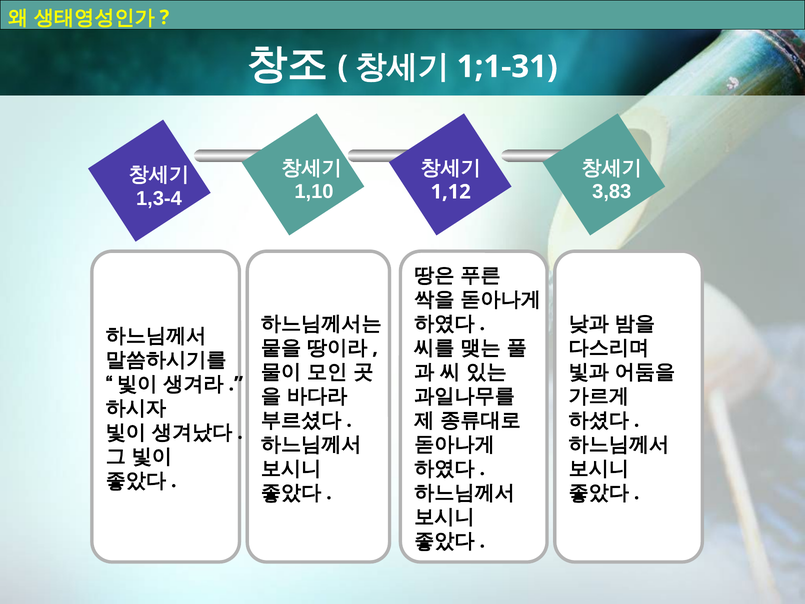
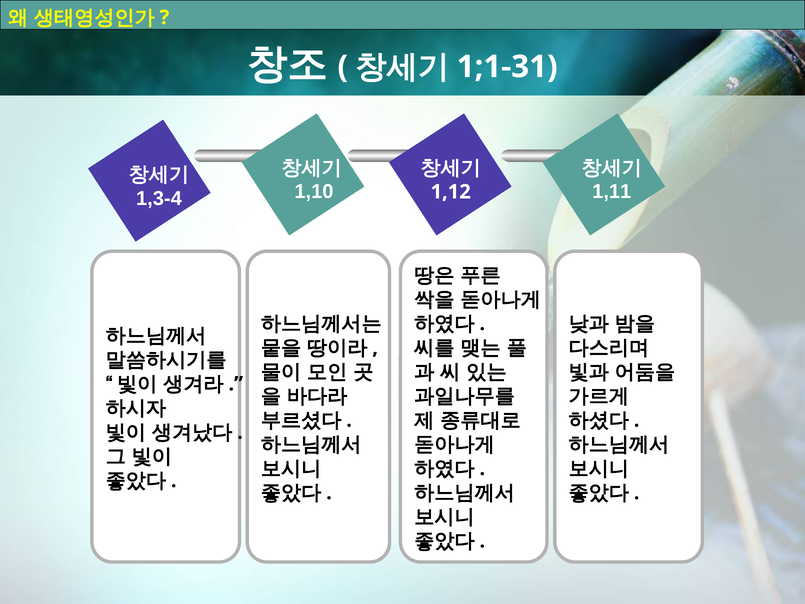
3,83: 3,83 -> 1,11 (612, 192)
